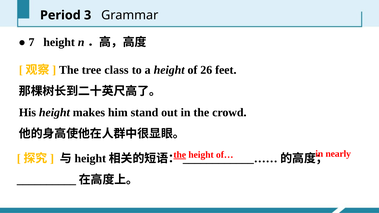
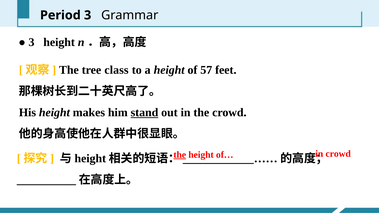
7: 7 -> 3 (32, 42)
26: 26 -> 57 (206, 70)
stand underline: none -> present (144, 113)
nearly: nearly -> crowd (338, 154)
